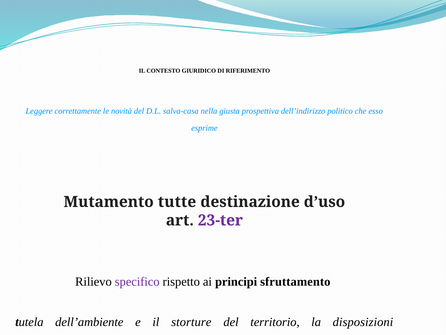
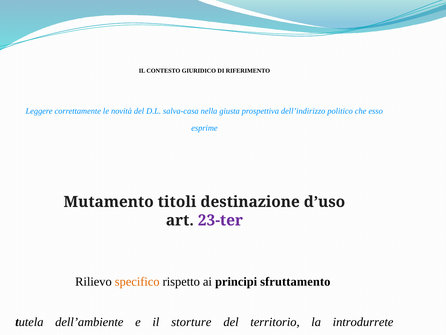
tutte: tutte -> titoli (177, 202)
specifico colour: purple -> orange (137, 281)
disposizioni: disposizioni -> introdurrete (363, 322)
